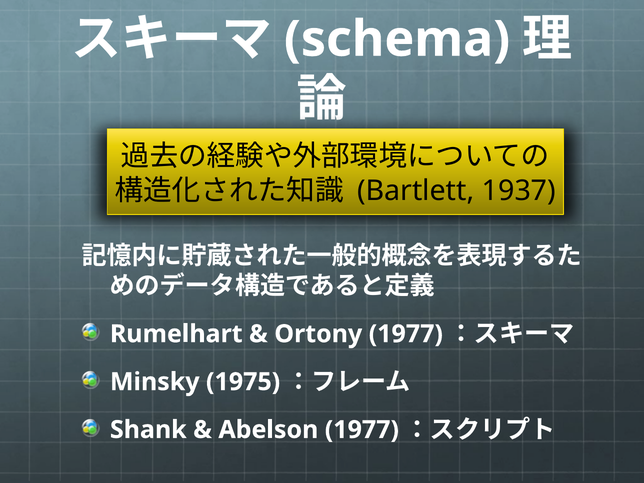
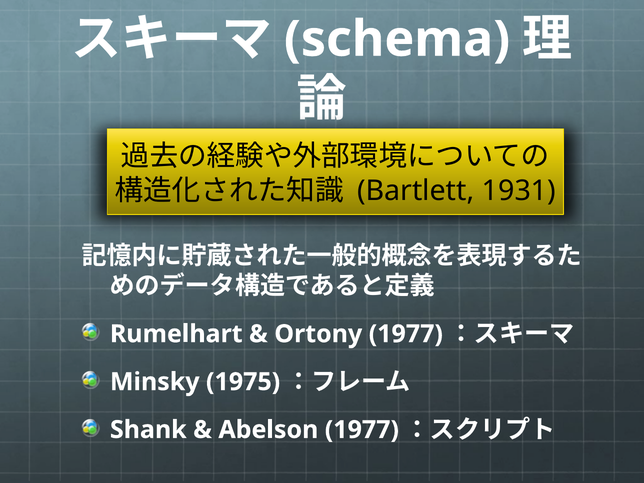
1937: 1937 -> 1931 (519, 191)
